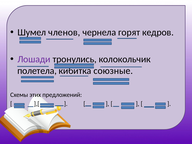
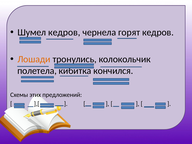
Шумел членов: членов -> кедров (64, 32)
Лошади colour: purple -> orange (34, 59)
союзные: союзные -> кончился (113, 71)
